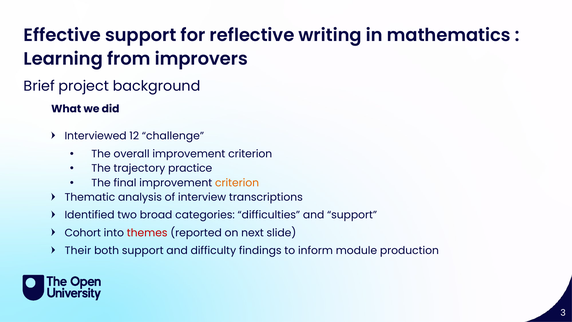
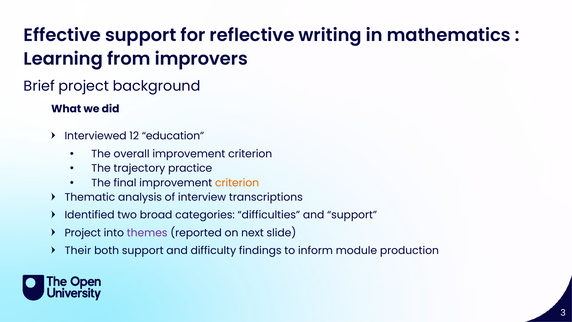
challenge: challenge -> education (173, 136)
Cohort: Cohort -> Project (83, 233)
themes colour: red -> purple (147, 233)
